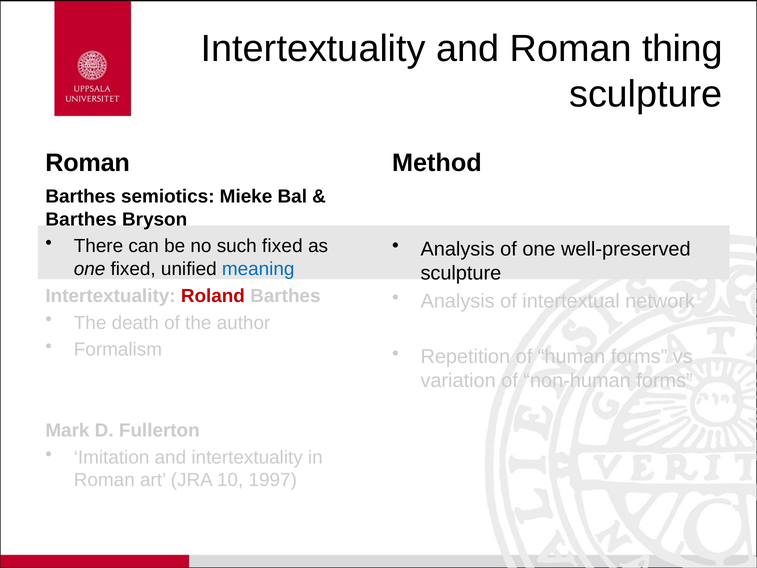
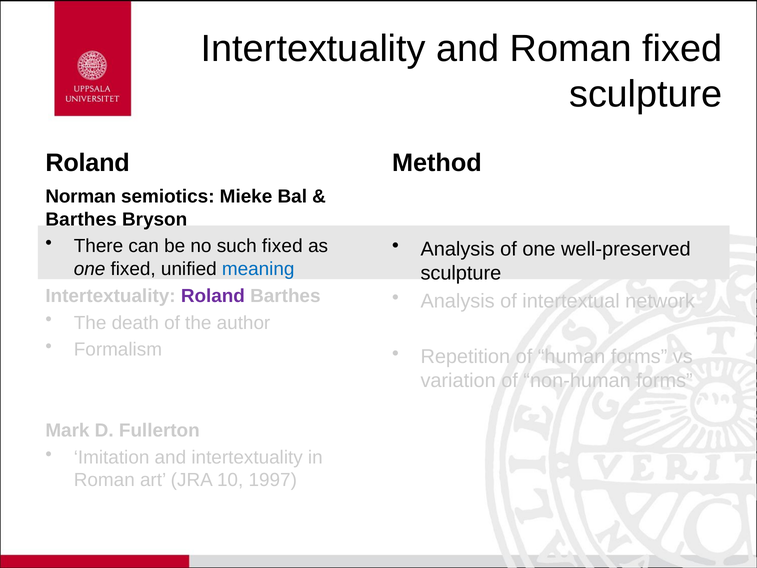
Roman thing: thing -> fixed (682, 49)
Roman: Roman -> Roland (88, 163)
Barthes: Barthes -> Norman (81, 197)
Roland colour: red -> purple (213, 296)
